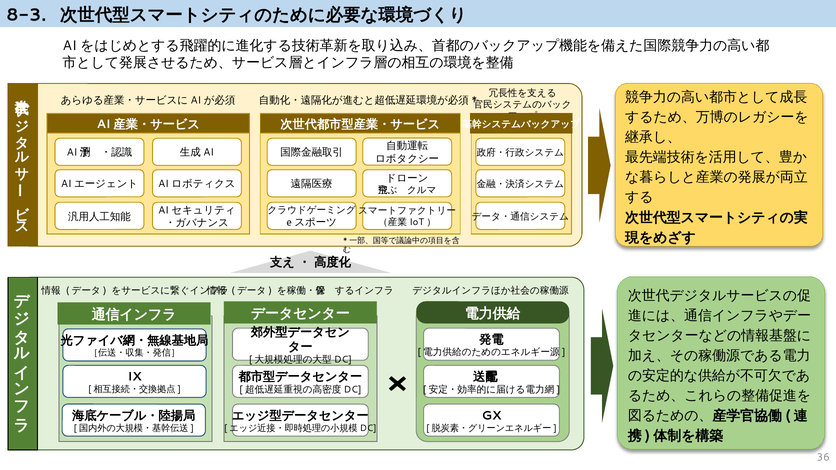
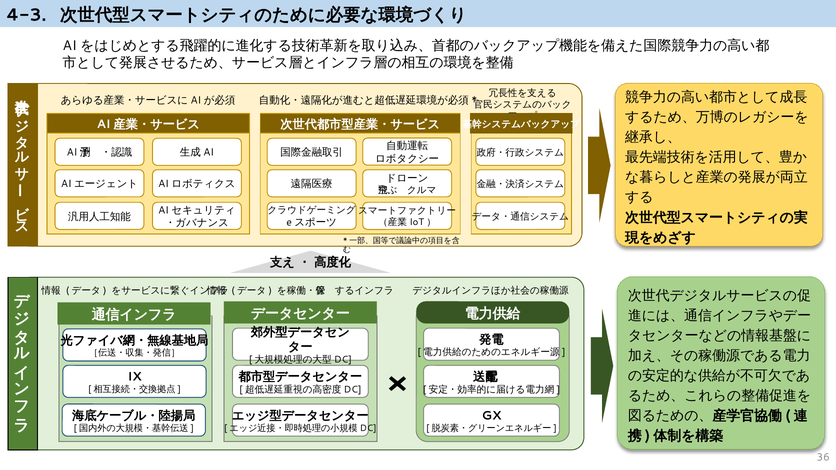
8-3: 8-3 -> 4-3 (26, 15)
